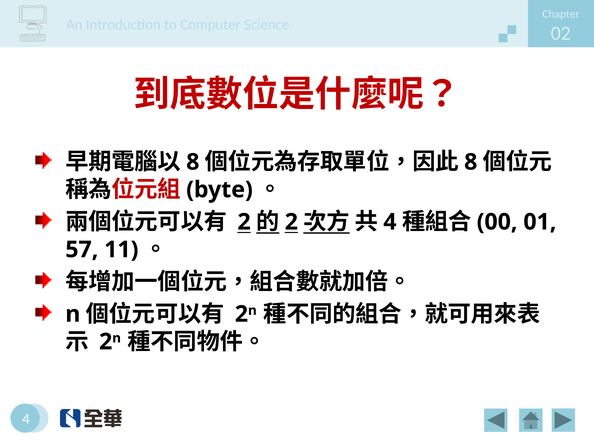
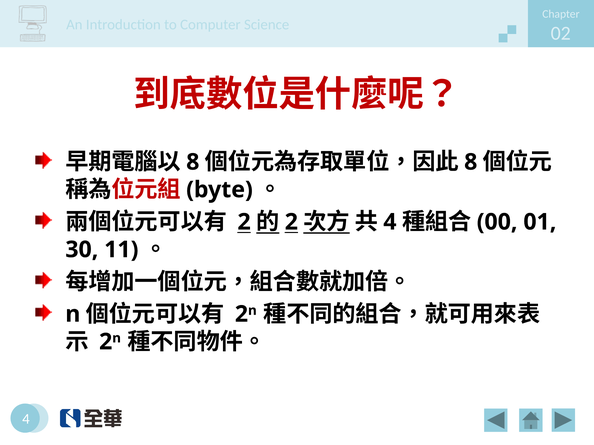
57: 57 -> 30 (82, 250)
